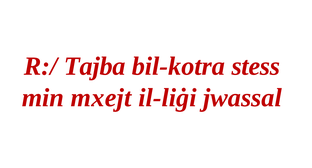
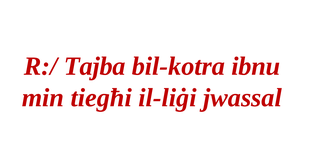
stess: stess -> ibnu (256, 66)
mxejt: mxejt -> tiegħi (101, 98)
